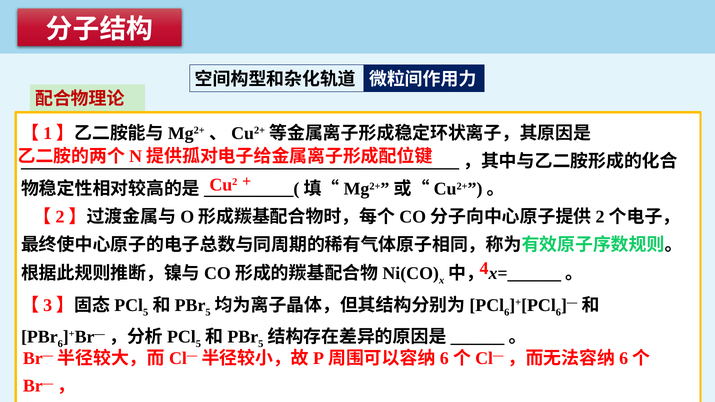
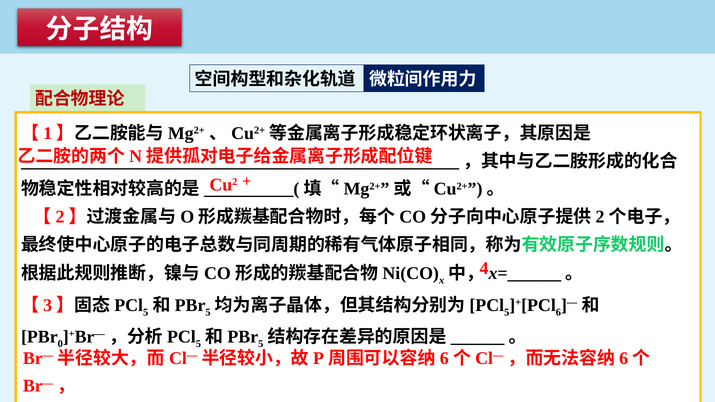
6: 6 -> 5 (507, 312)
6: 6 -> 0 (60, 344)
